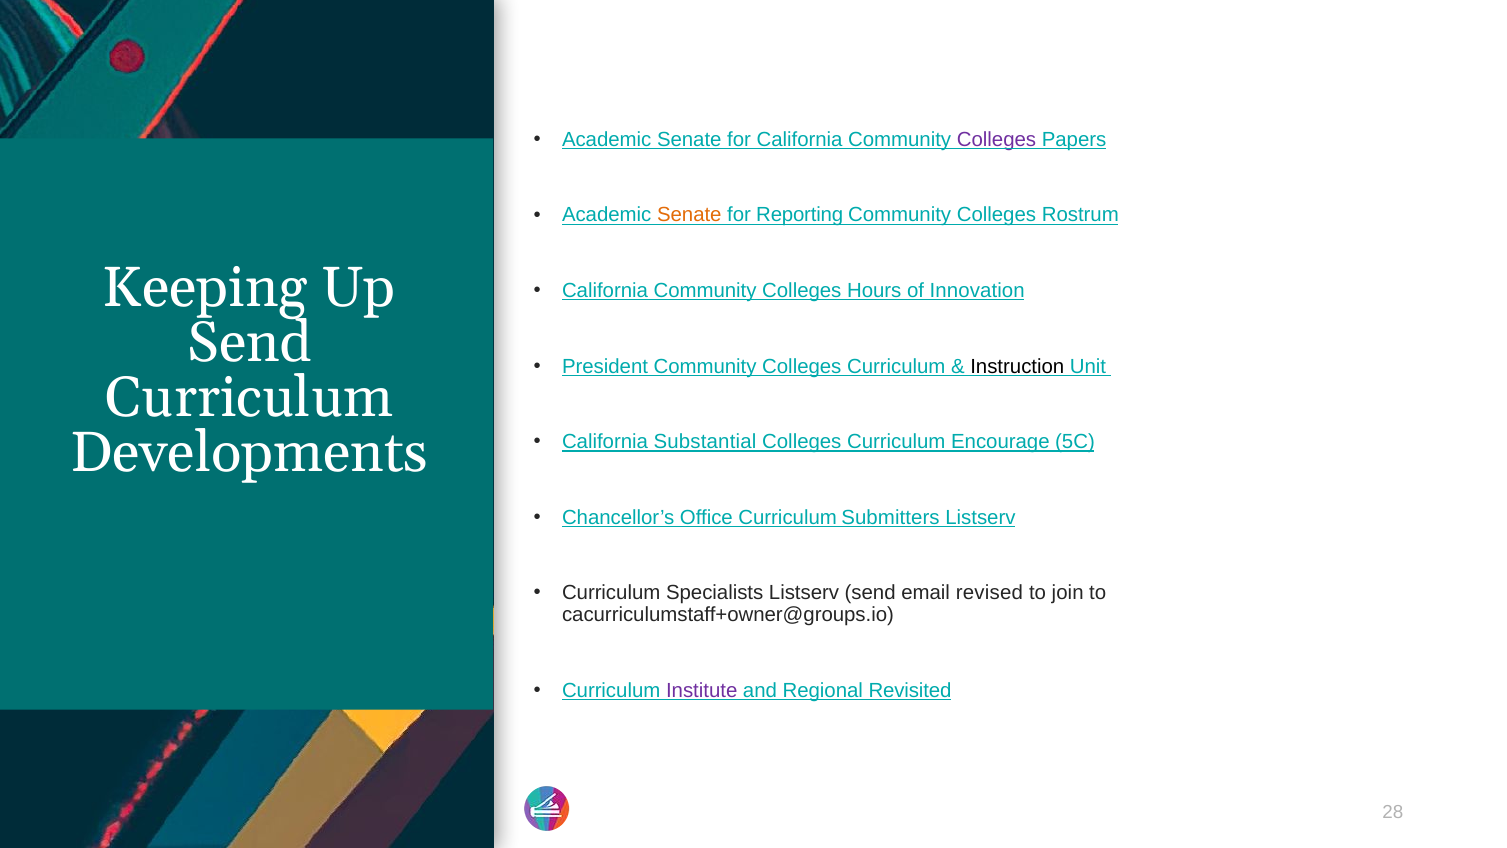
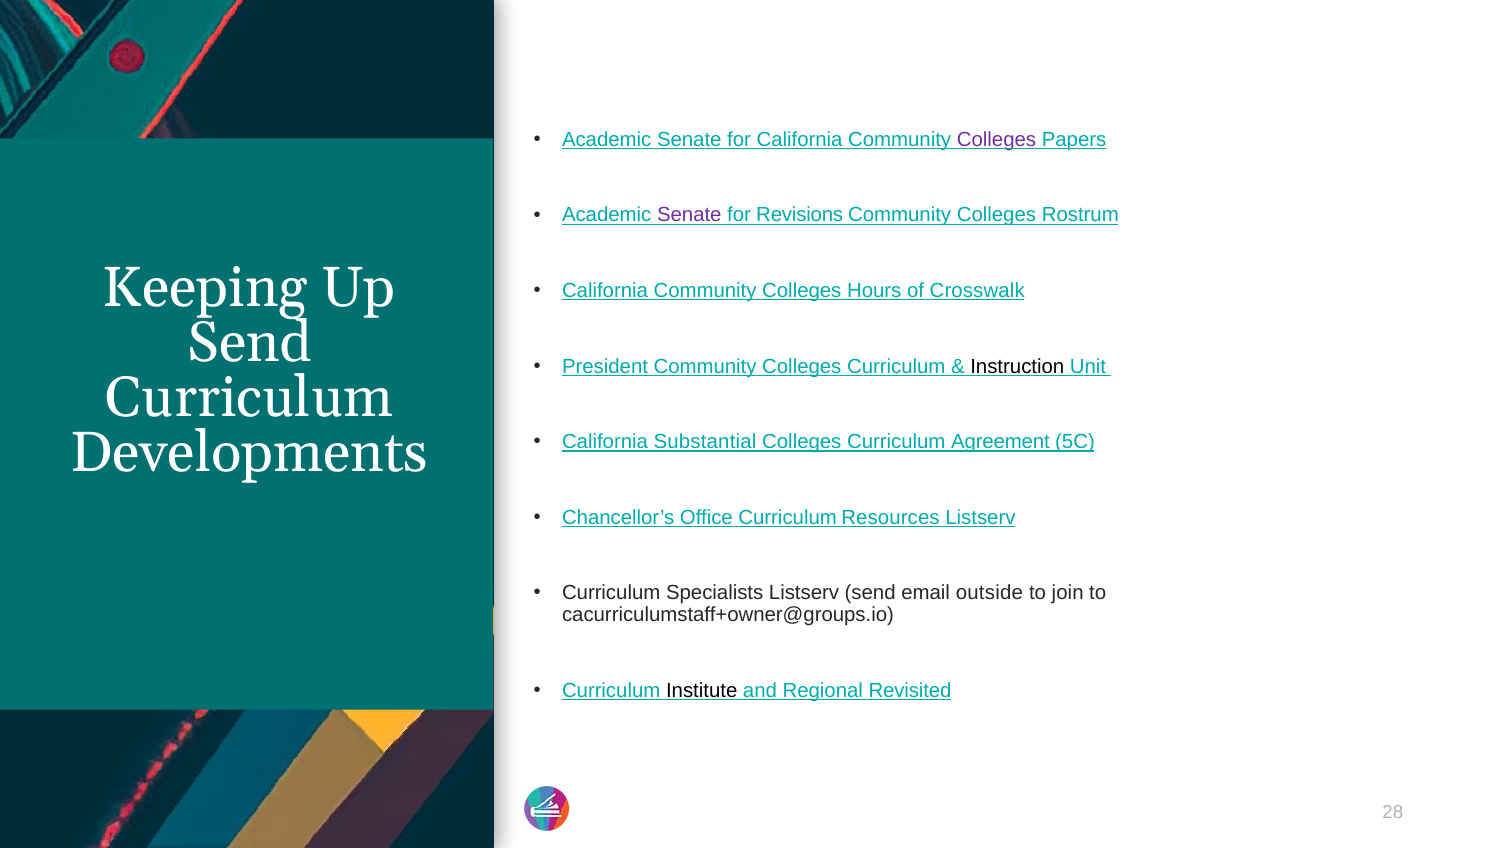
Senate colour: orange -> purple (689, 215)
Reporting: Reporting -> Revisions (800, 215)
Innovation: Innovation -> Crosswalk (977, 291)
Encourage: Encourage -> Agreement (1000, 442)
Submitters: Submitters -> Resources (891, 517)
revised: revised -> outside (989, 593)
Institute colour: purple -> black (702, 690)
